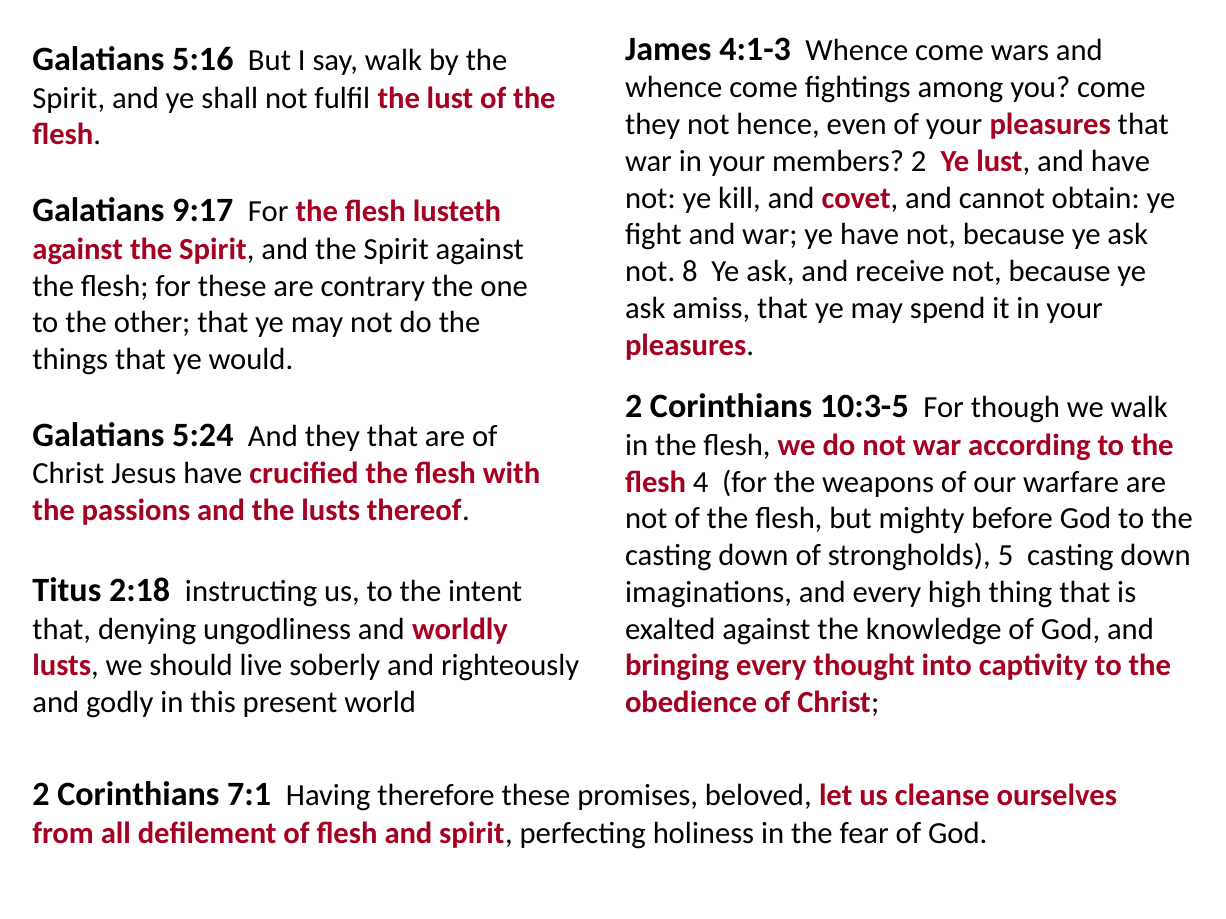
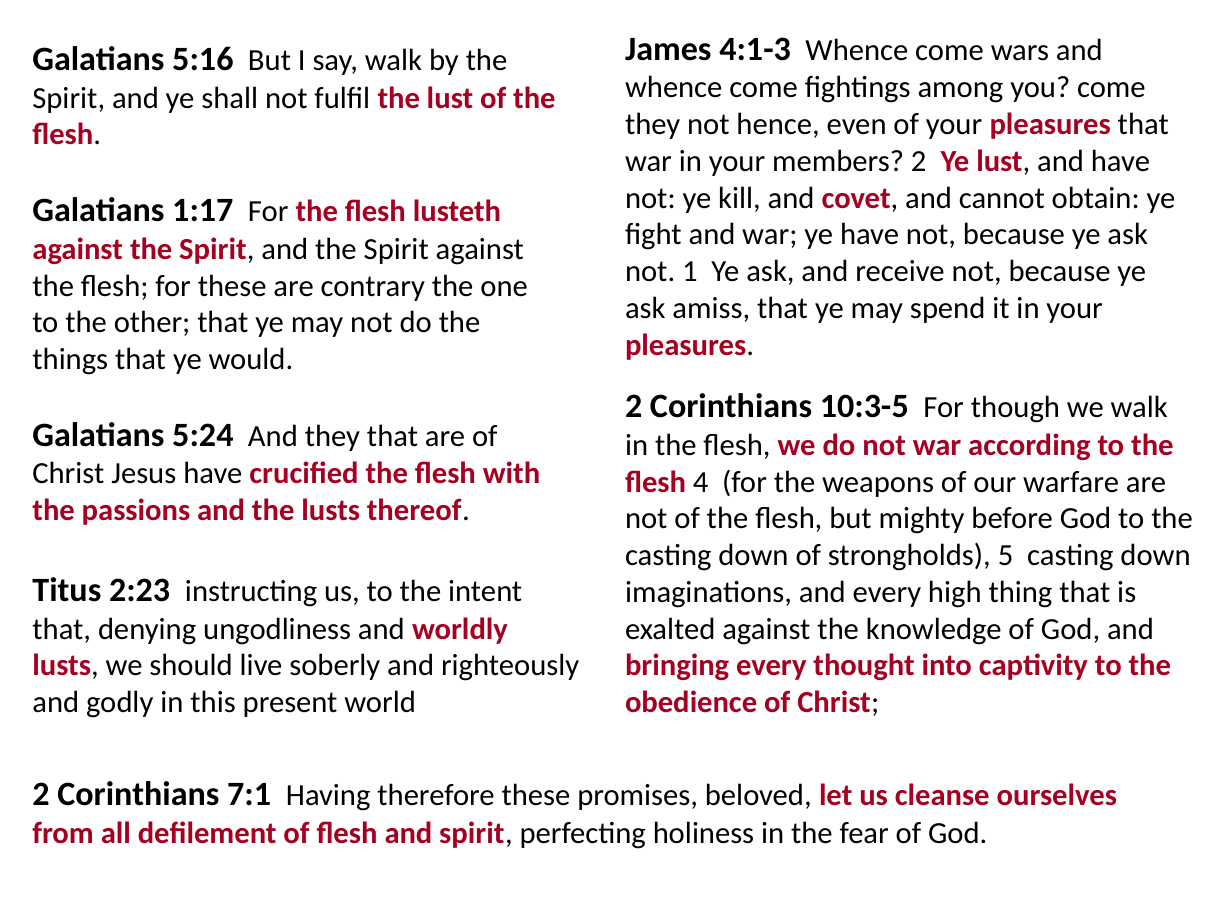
9:17: 9:17 -> 1:17 (203, 211)
8: 8 -> 1 (690, 272)
2:18: 2:18 -> 2:23 (140, 591)
